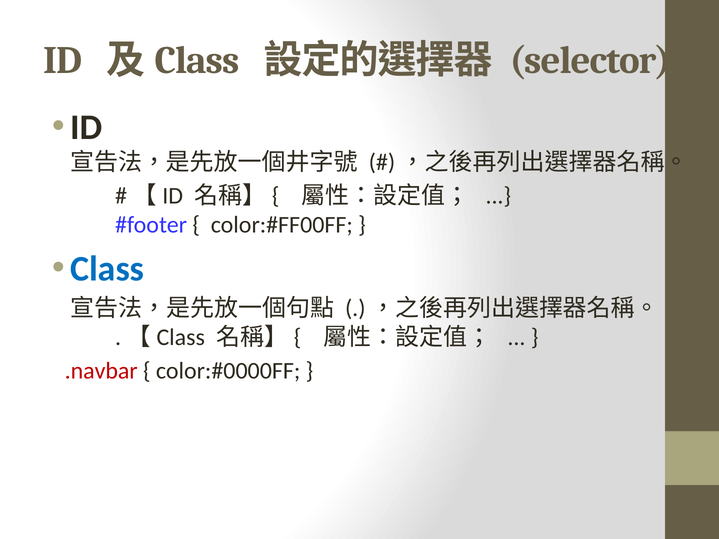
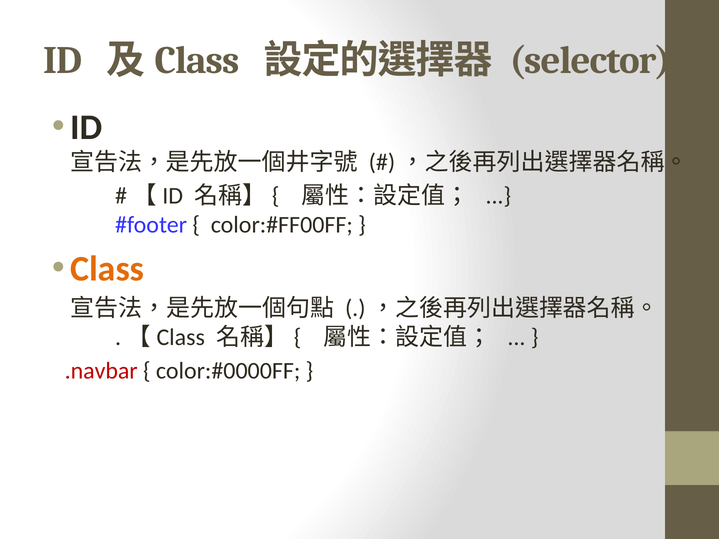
Class colour: blue -> orange (107, 269)
